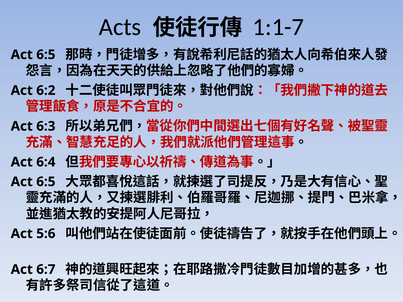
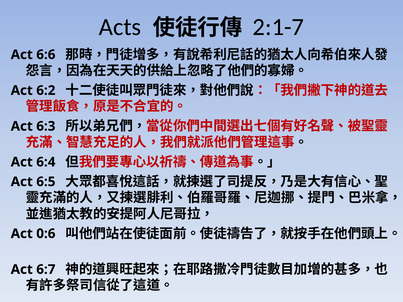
1:1-7: 1:1-7 -> 2:1-7 (278, 27)
6:5: 6:5 -> 6:6 (46, 55)
5:6: 5:6 -> 0:6 (46, 234)
